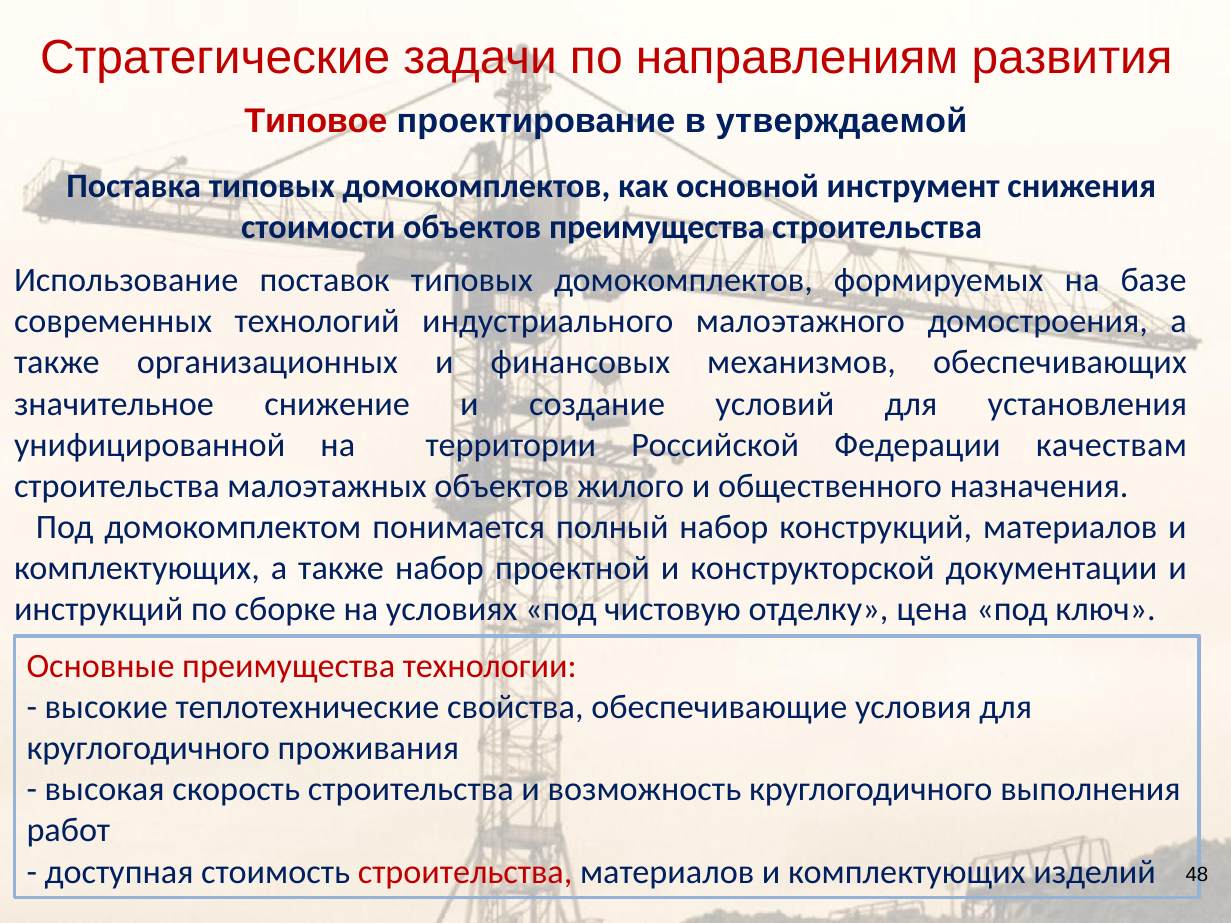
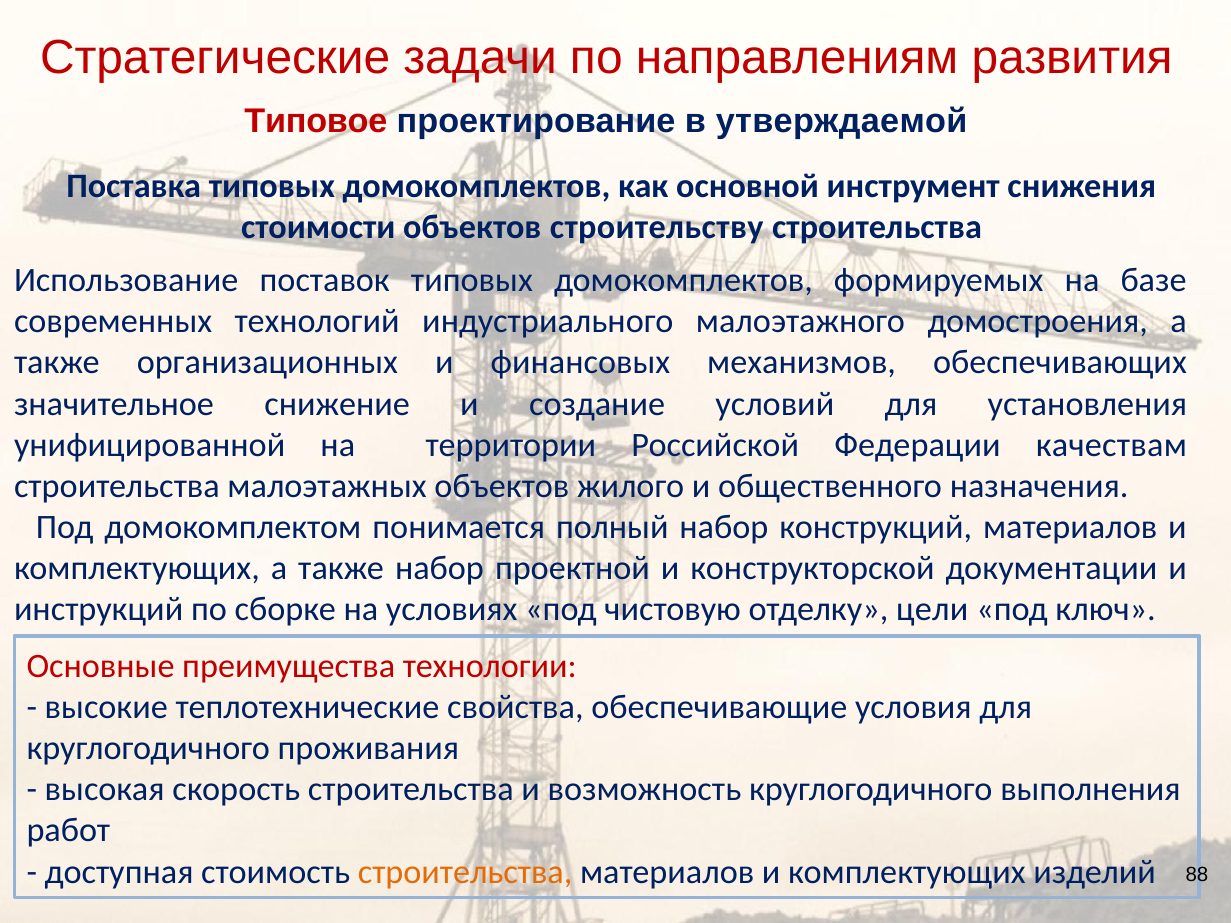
объектов преимущества: преимущества -> строительству (657, 228)
цена: цена -> цели (932, 609)
строительства colour: red -> orange (465, 872)
48: 48 -> 88 (1197, 875)
